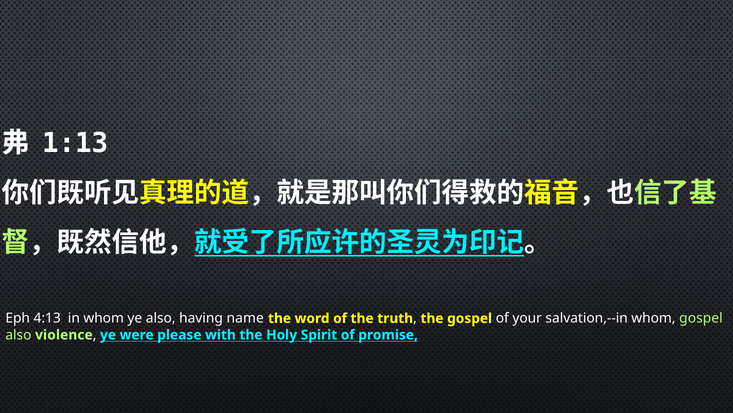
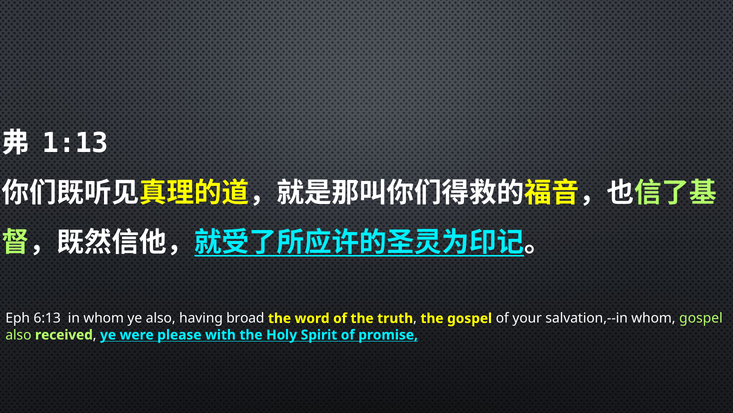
4:13: 4:13 -> 6:13 (47, 318)
name: name -> broad (245, 318)
violence: violence -> received (64, 334)
